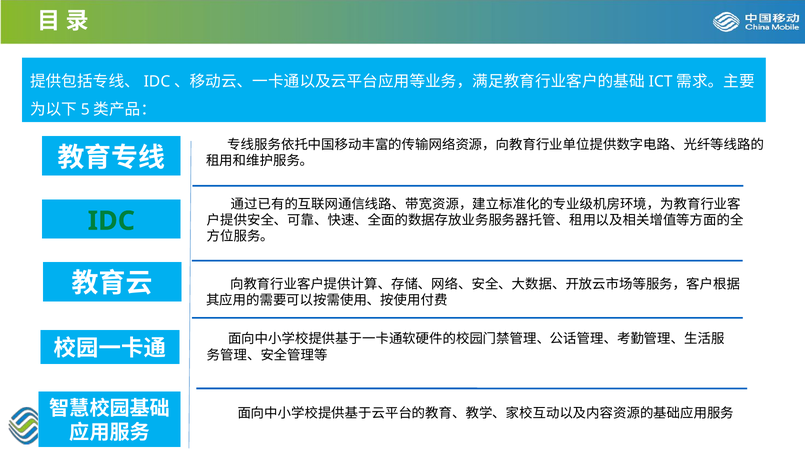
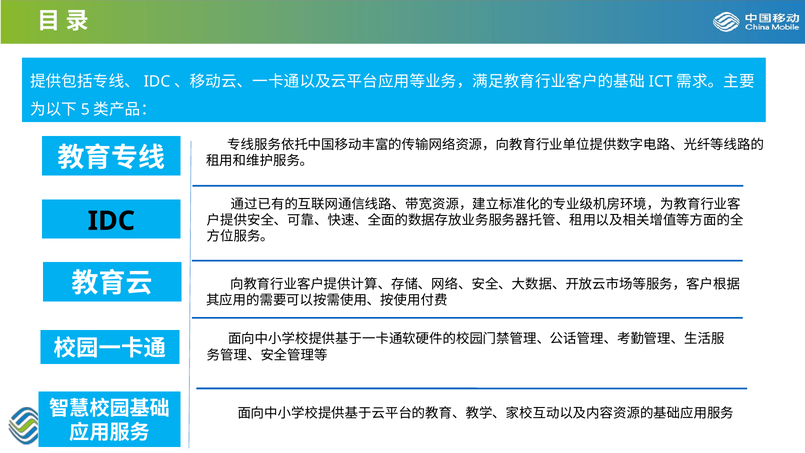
IDC colour: green -> black (111, 221)
